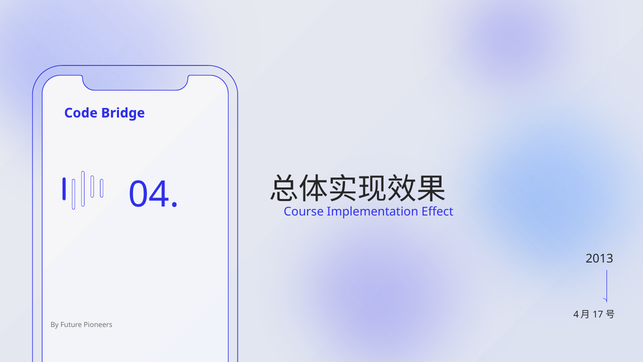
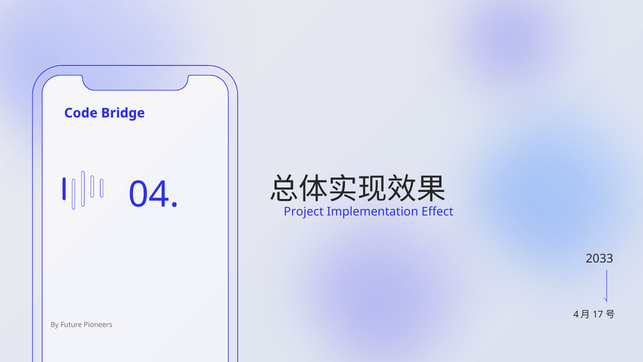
Course: Course -> Project (304, 212)
2013: 2013 -> 2033 (600, 259)
